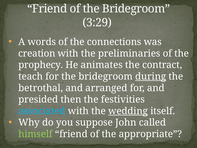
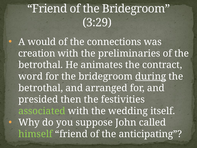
words: words -> would (42, 42)
prophecy: prophecy -> betrothal (41, 65)
teach: teach -> word (31, 76)
associated colour: light blue -> light green (42, 111)
wedding underline: present -> none (128, 111)
appropriate: appropriate -> anticipating (150, 134)
